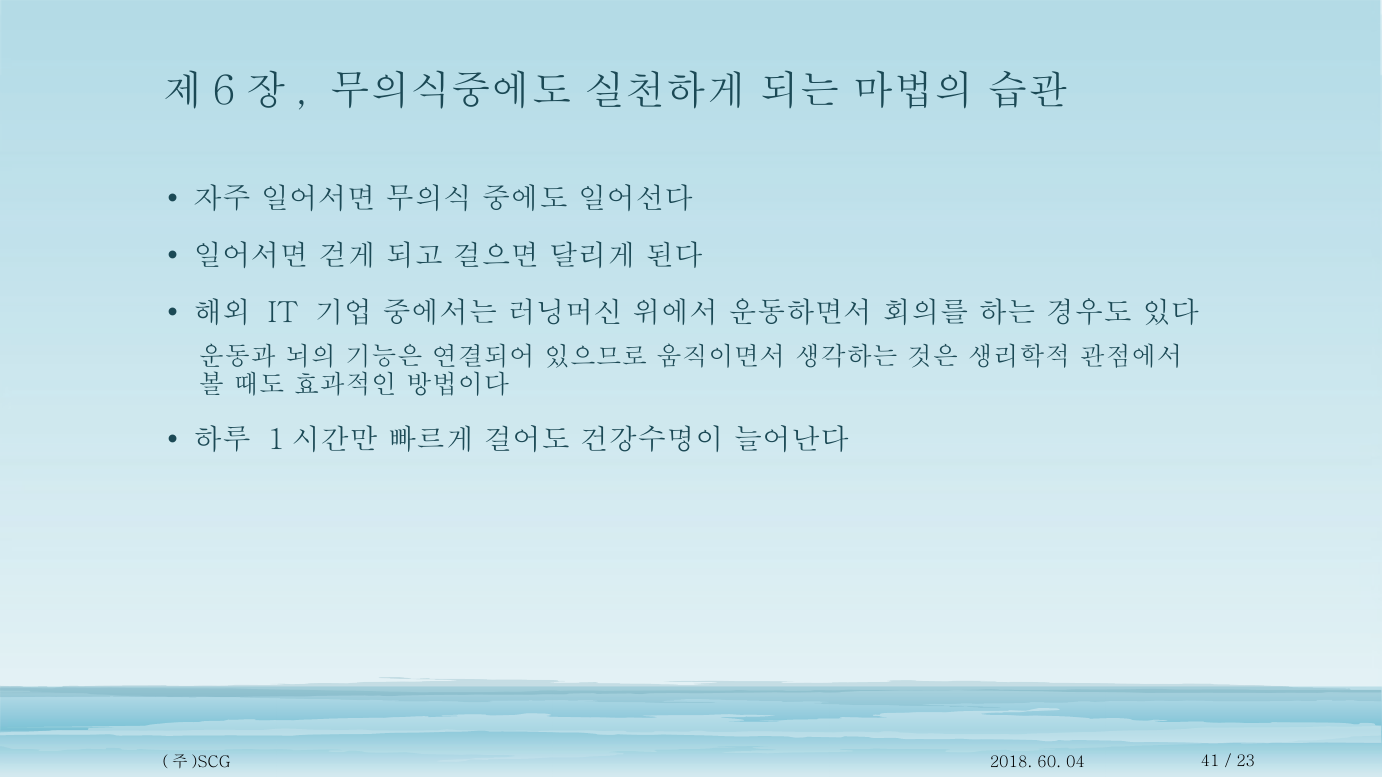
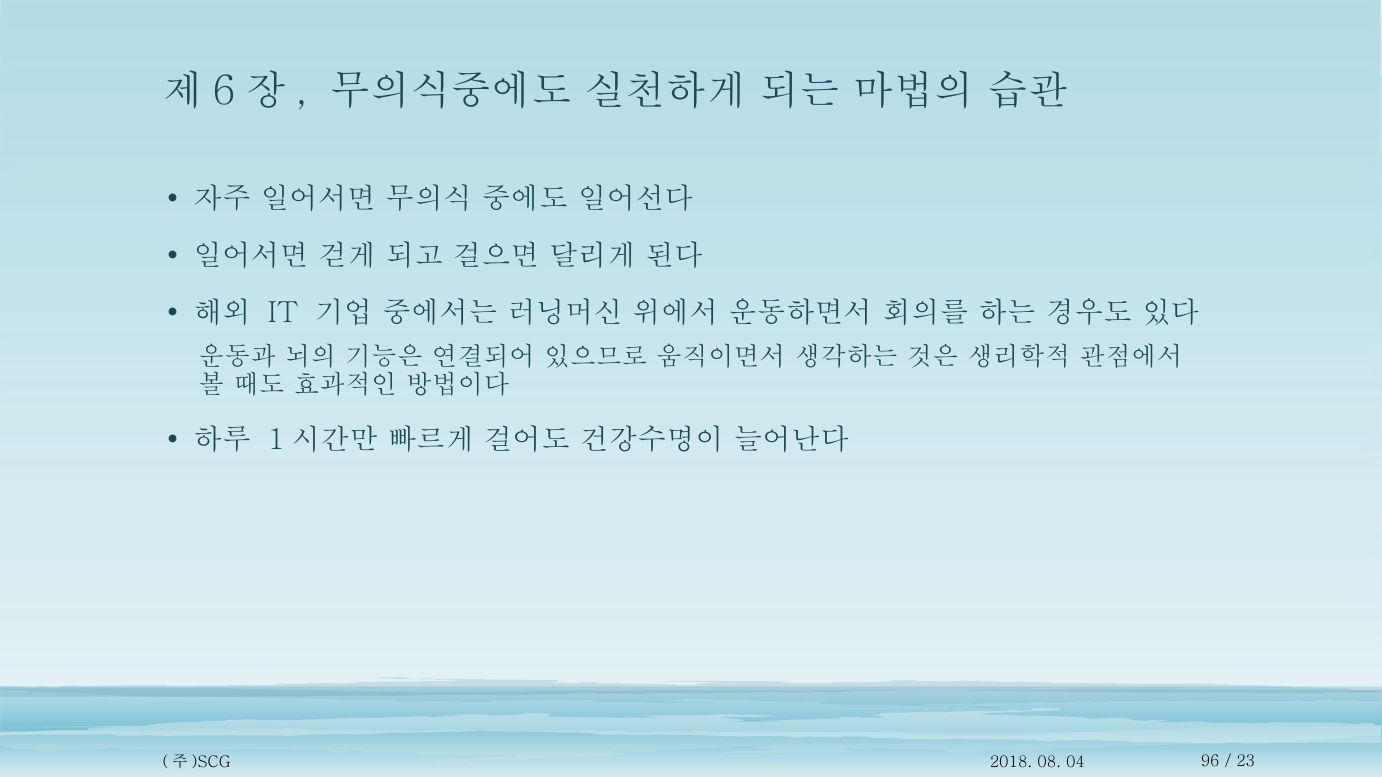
60: 60 -> 08 (1049, 763)
41: 41 -> 96 (1210, 761)
